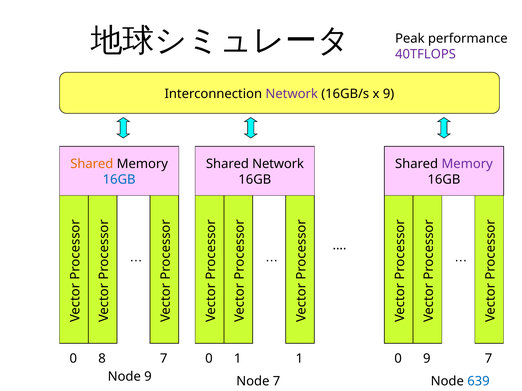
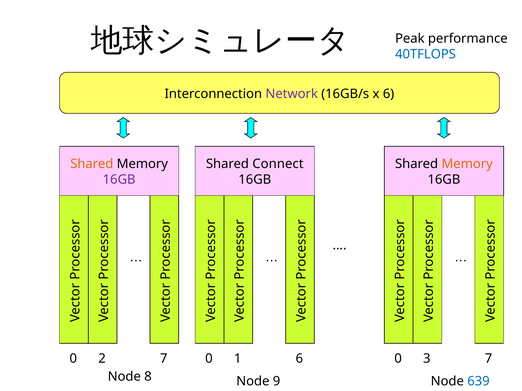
40TFLOPS colour: purple -> blue (425, 54)
x 9: 9 -> 6 (389, 94)
Shared Network: Network -> Connect (278, 164)
Memory colour: purple -> orange (467, 164)
16GB colour: blue -> purple (119, 180)
8: 8 -> 2 (102, 359)
1 1: 1 -> 6 (299, 359)
0 9: 9 -> 3 (427, 359)
Node 9: 9 -> 8 (148, 377)
Node 7: 7 -> 9 (277, 382)
